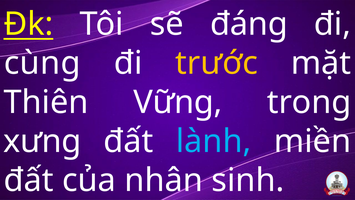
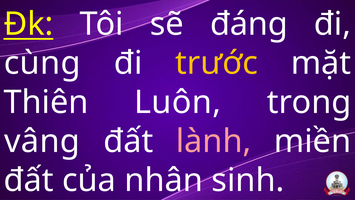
Vững: Vững -> Luôn (178, 102)
xưng: xưng -> vâng (42, 141)
lành colour: light blue -> pink (214, 141)
